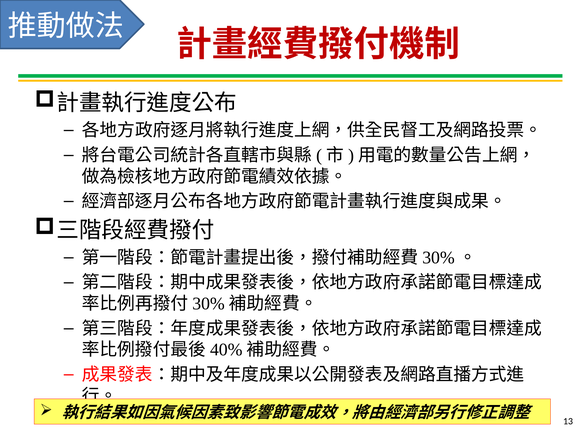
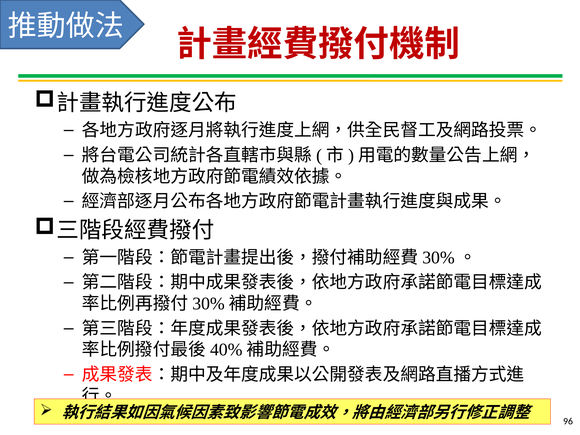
13: 13 -> 96 (568, 421)
